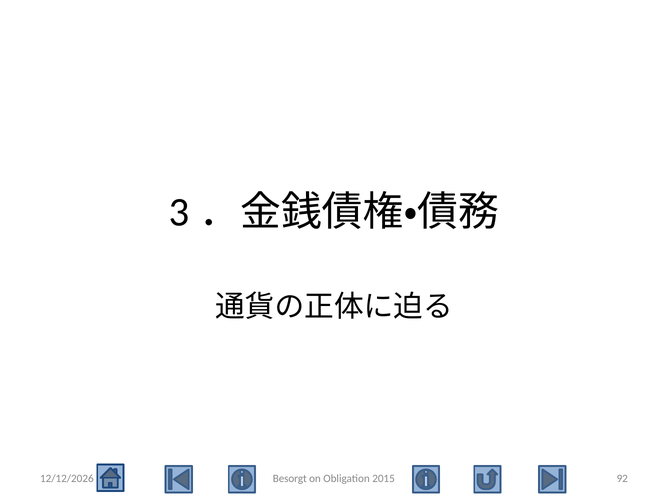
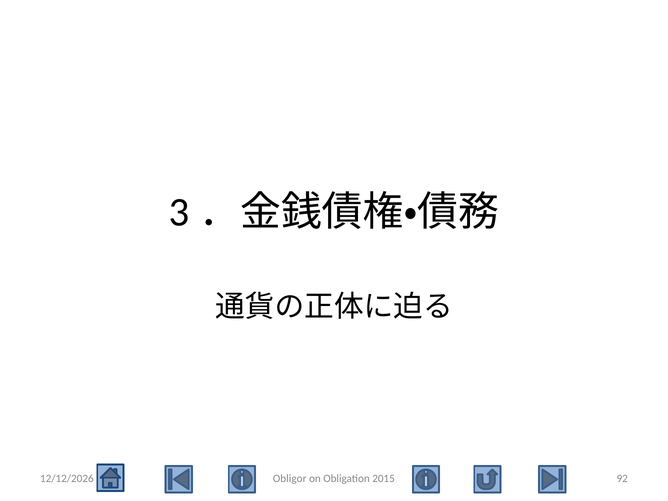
Besorgt: Besorgt -> Obligor (290, 478)
